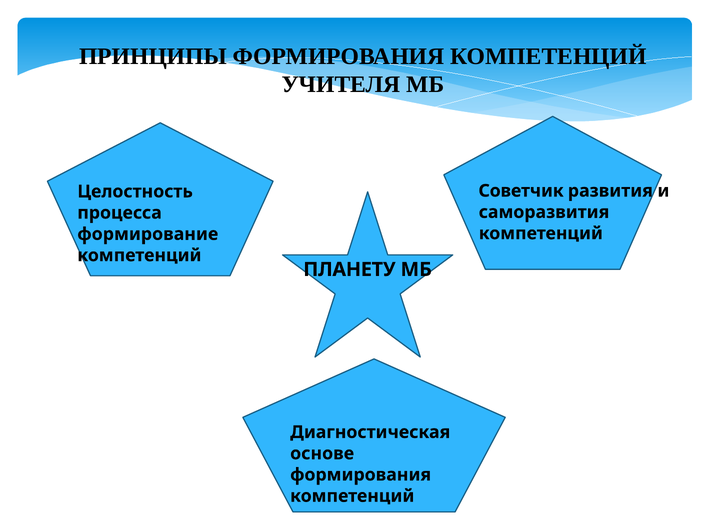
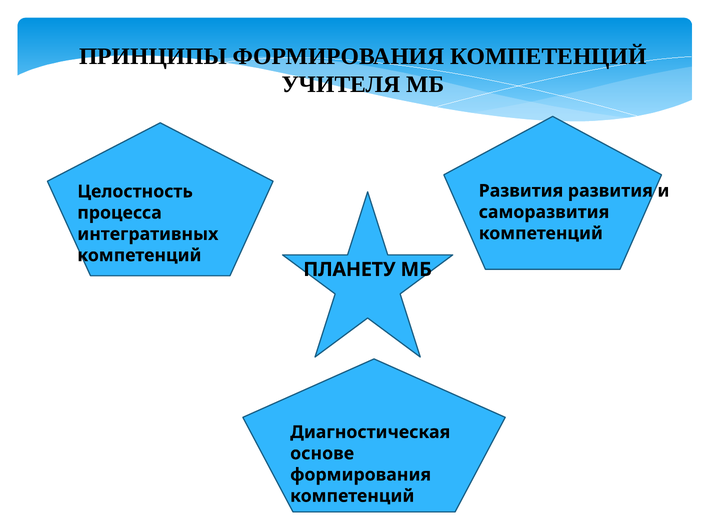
Советчик: Советчик -> Развития (521, 191)
формирование: формирование -> интегративных (148, 234)
